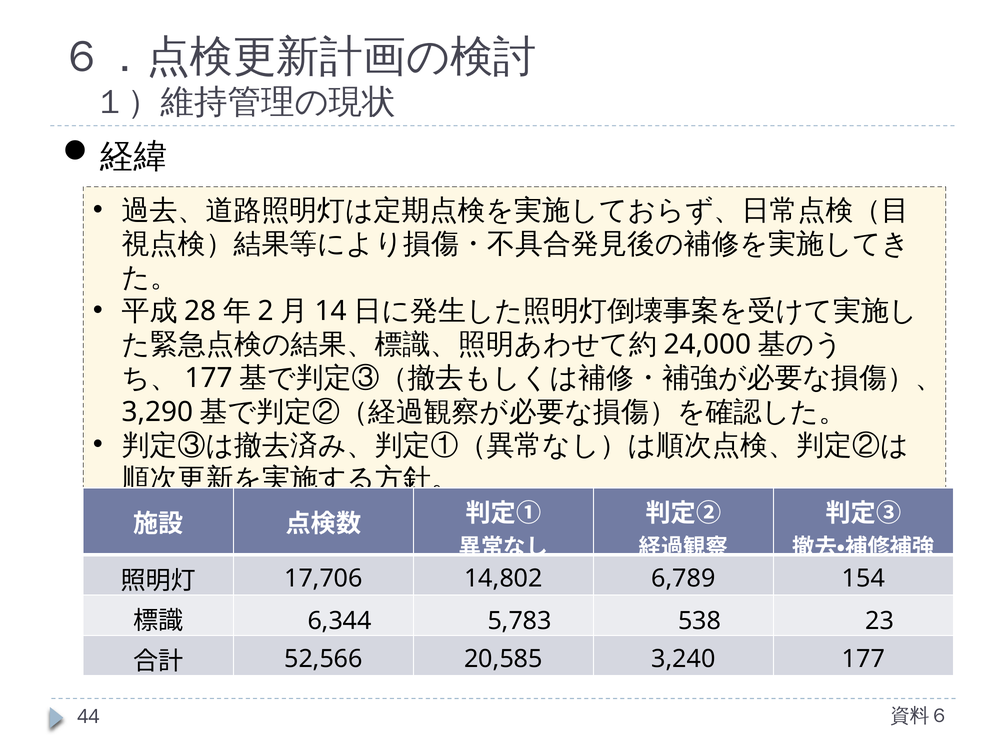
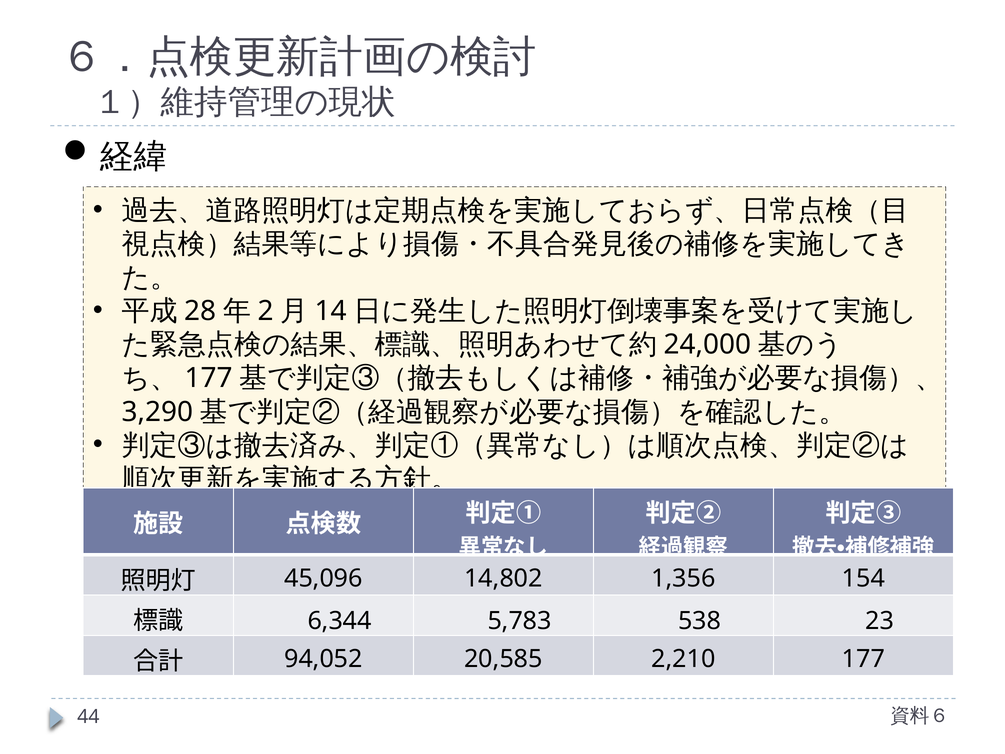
17,706: 17,706 -> 45,096 (323, 578)
6,789: 6,789 -> 1,356 (683, 578)
52,566: 52,566 -> 94,052 (323, 659)
3,240: 3,240 -> 2,210 (683, 659)
